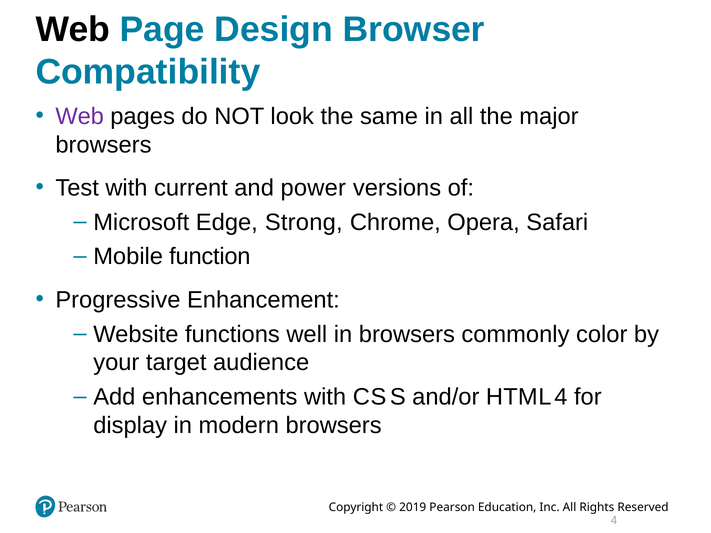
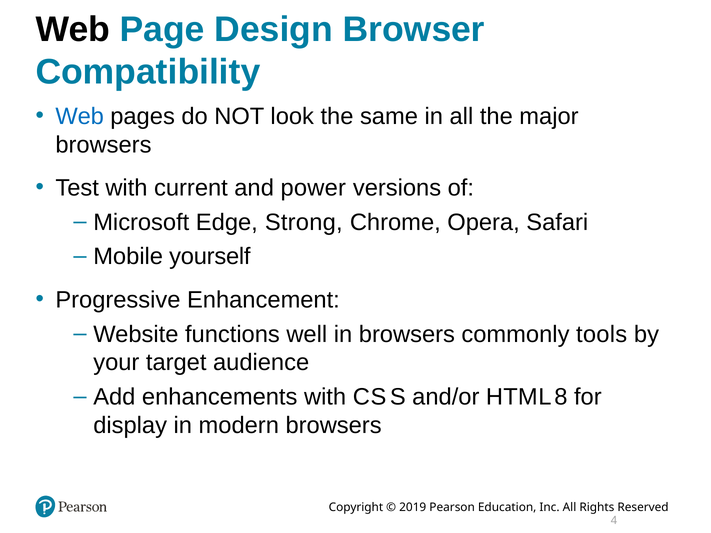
Web colour: purple -> blue (80, 116)
function: function -> yourself (210, 257)
color: color -> tools (602, 334)
L 4: 4 -> 8 (561, 397)
